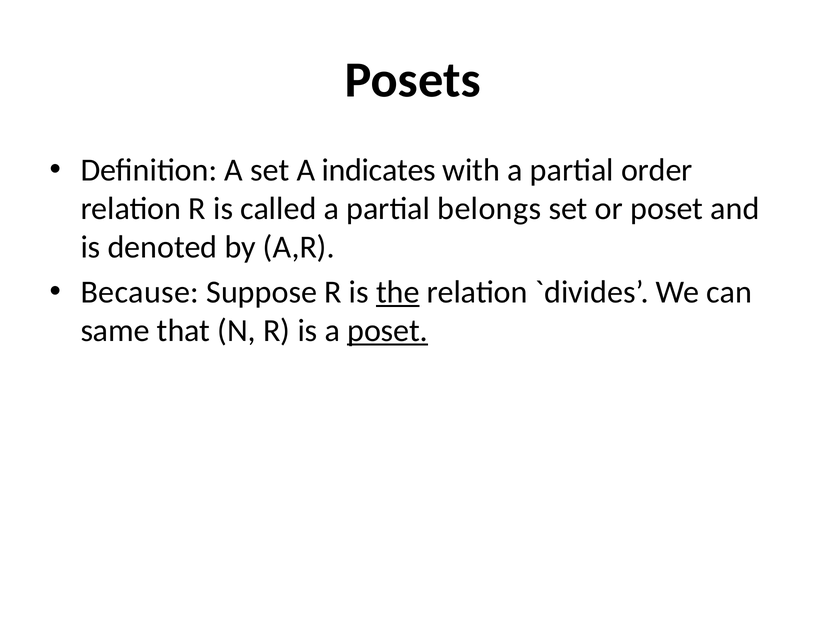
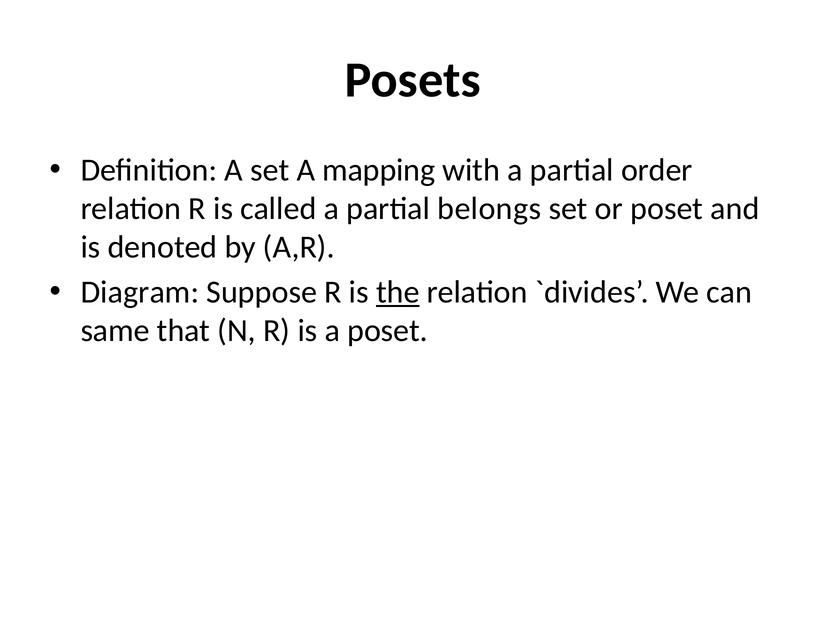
indicates: indicates -> mapping (379, 170)
Because: Because -> Diagram (140, 292)
poset underline: present -> none (388, 330)
